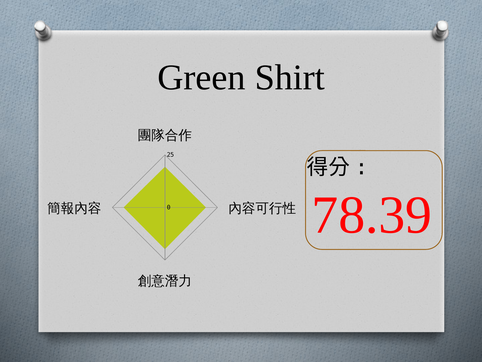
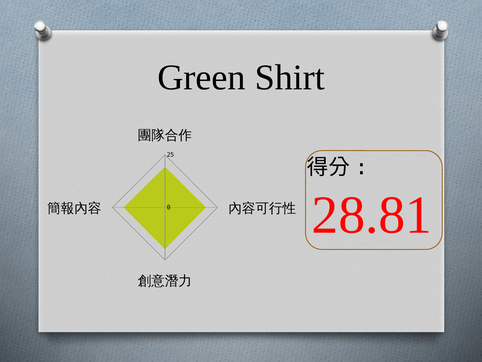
78.39: 78.39 -> 28.81 (372, 215)
